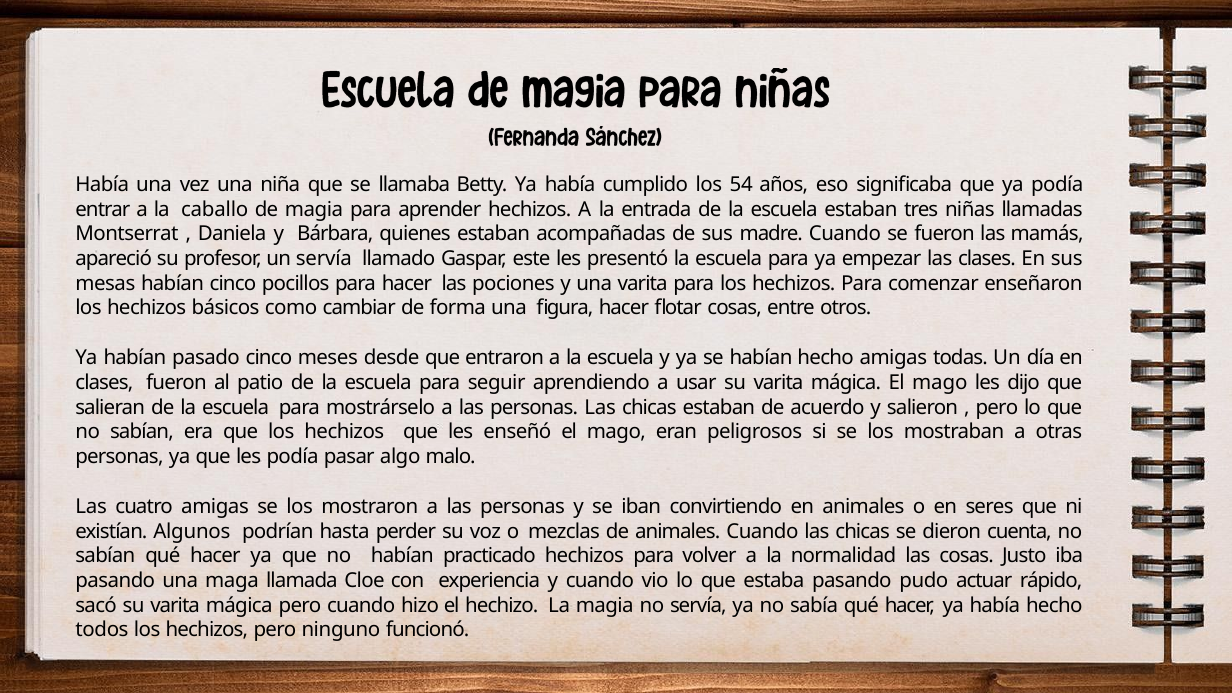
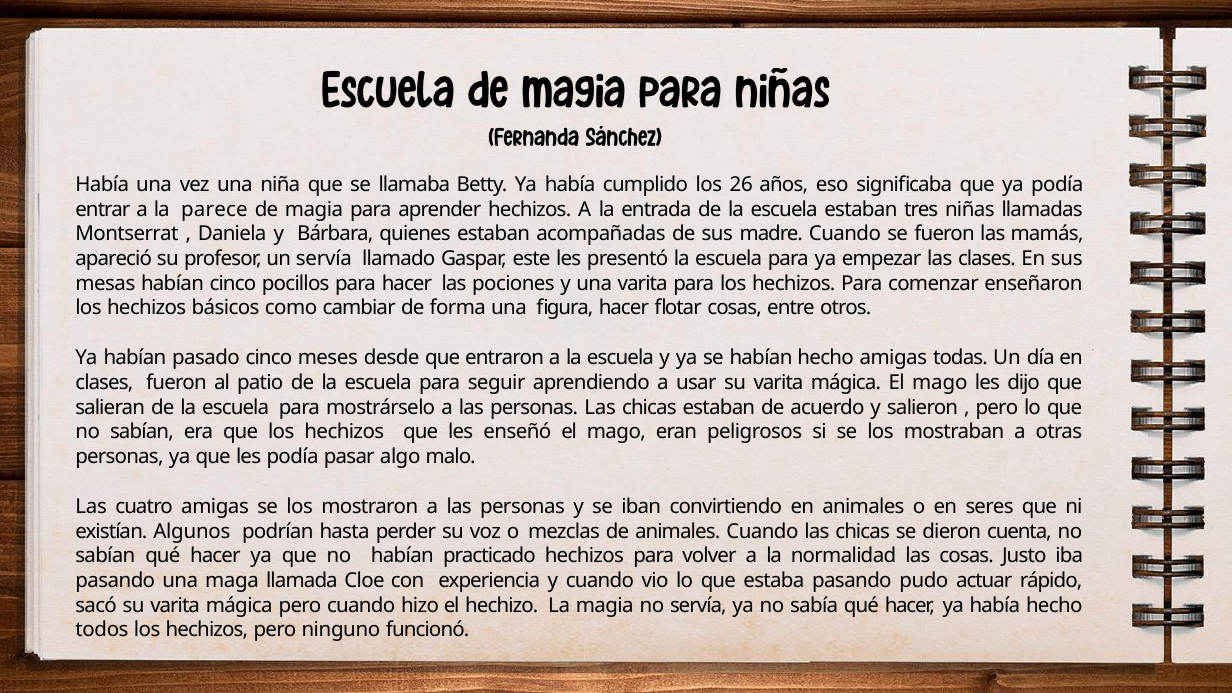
54: 54 -> 26 (741, 185)
caballo: caballo -> parece (214, 209)
